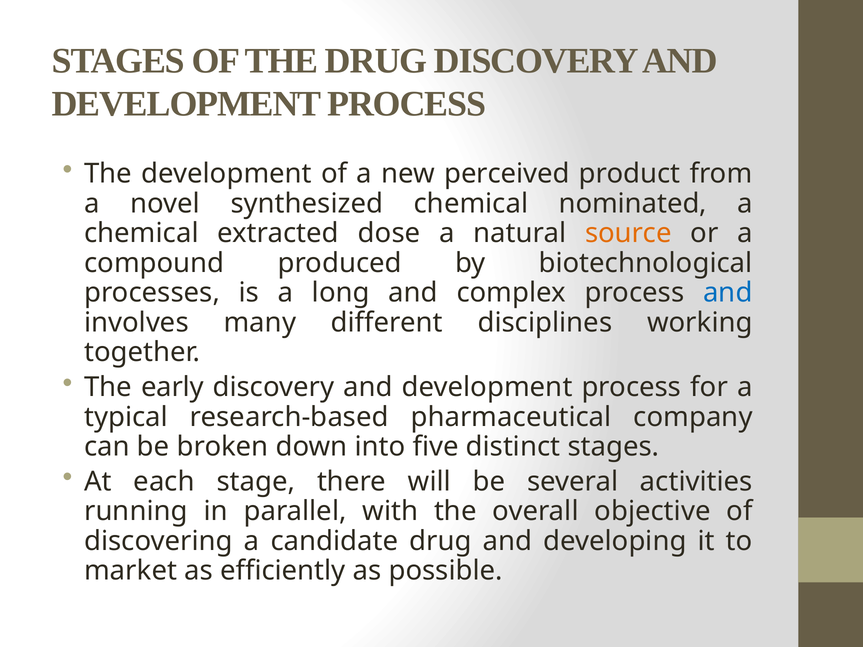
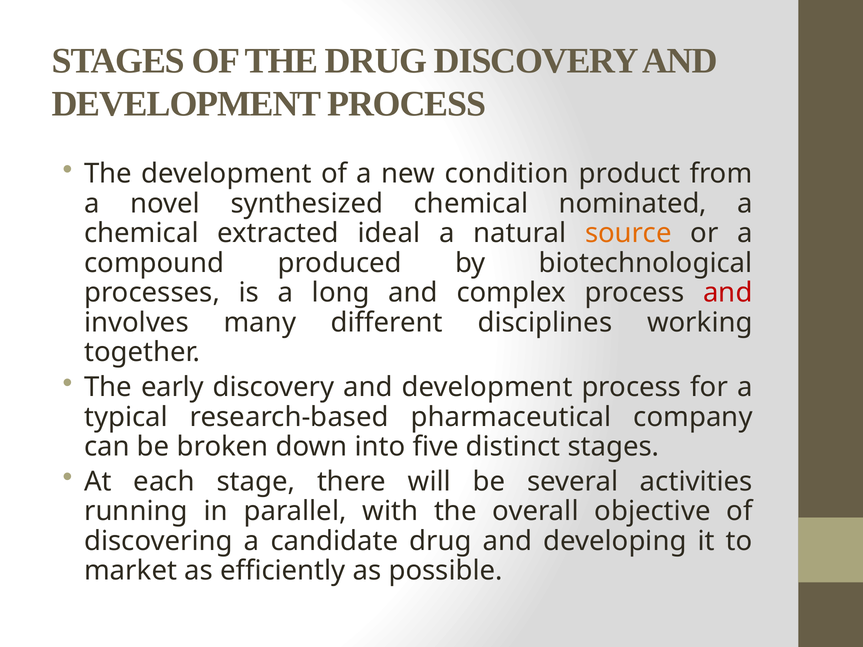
perceived: perceived -> condition (507, 174)
dose: dose -> ideal (389, 233)
and colour: blue -> red (728, 293)
